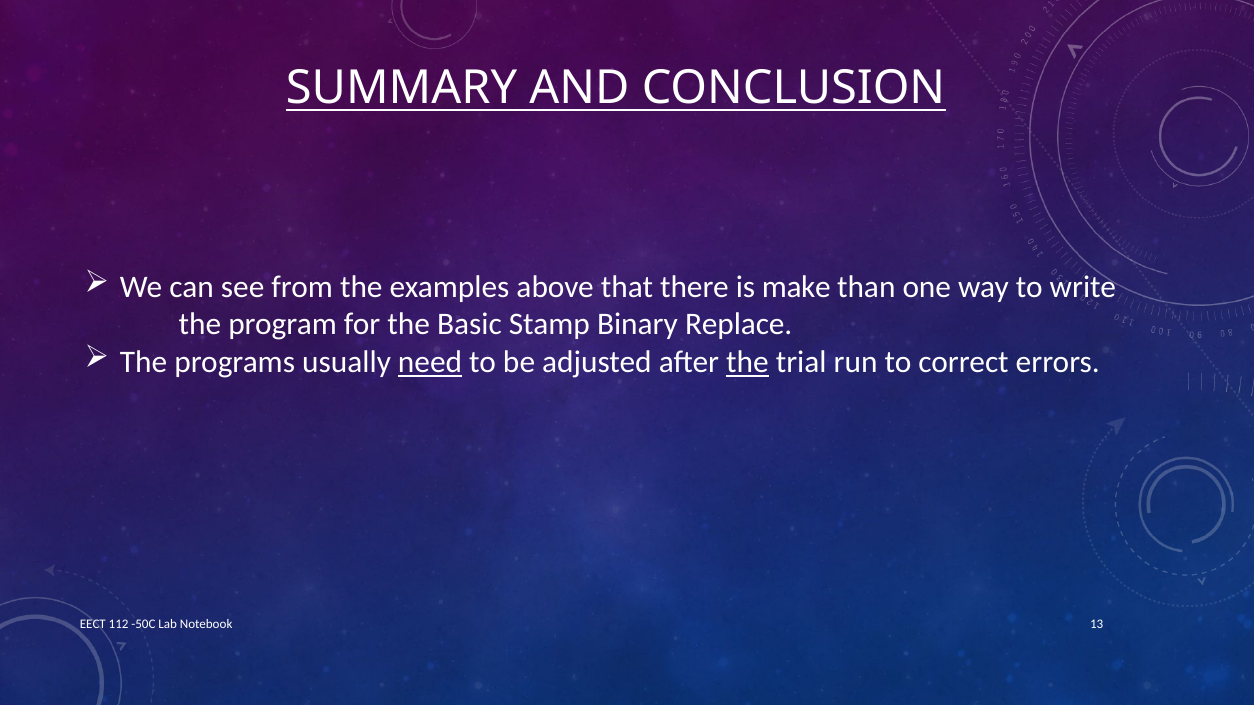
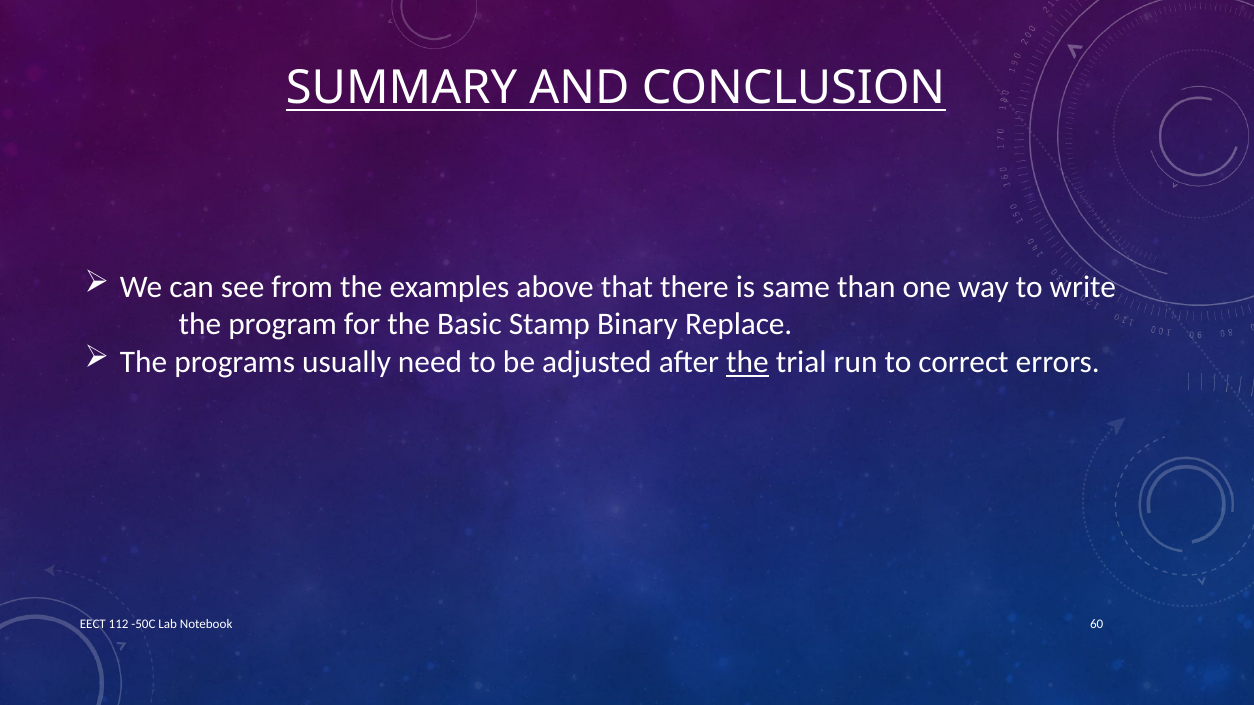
make: make -> same (796, 287)
need underline: present -> none (430, 362)
13: 13 -> 60 (1097, 624)
